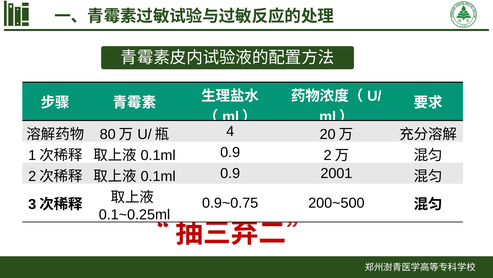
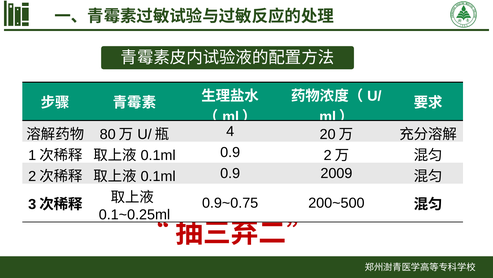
2001: 2001 -> 2009 (336, 173)
